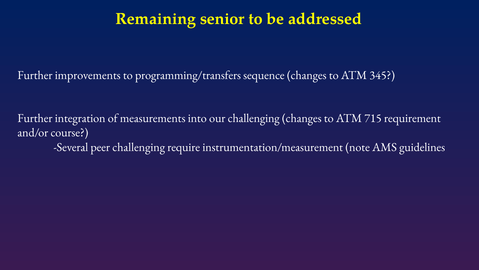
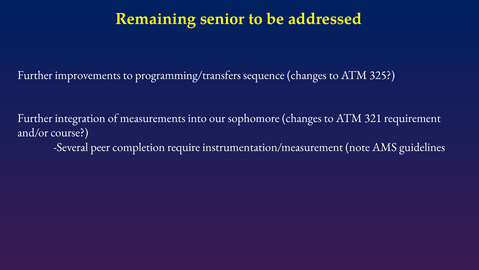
345: 345 -> 325 (382, 75)
our challenging: challenging -> sophomore (254, 118)
715: 715 -> 321 (373, 118)
peer challenging: challenging -> completion (139, 147)
